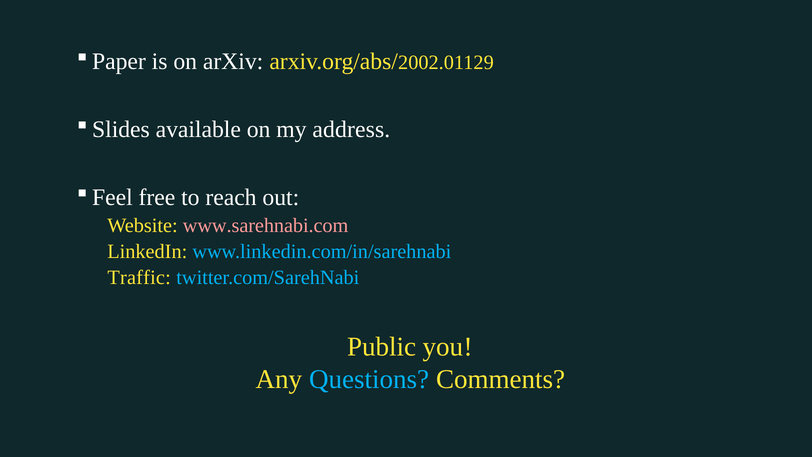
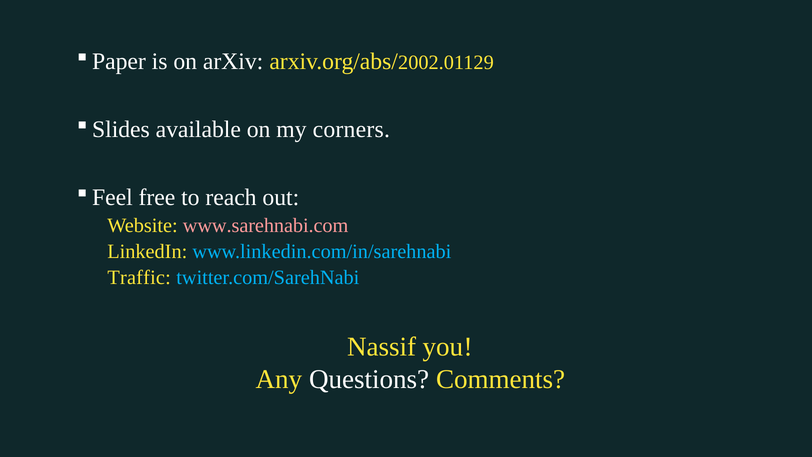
address: address -> corners (351, 129)
Public: Public -> Nassif (382, 346)
Questions colour: light blue -> white (369, 379)
